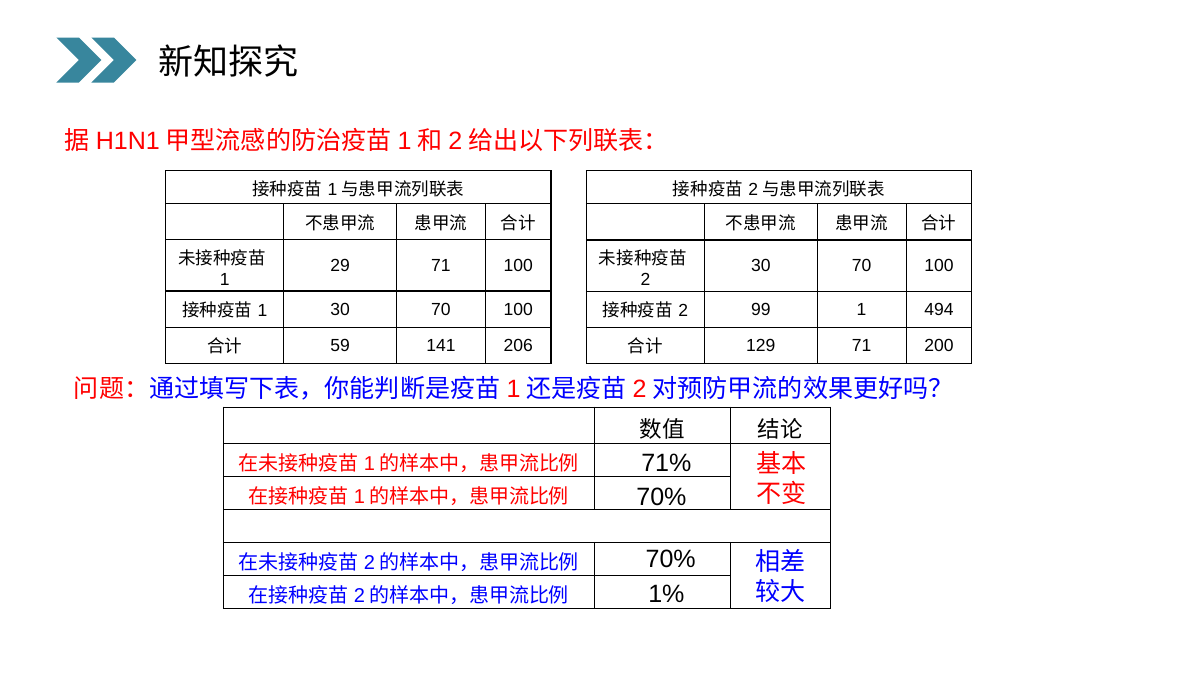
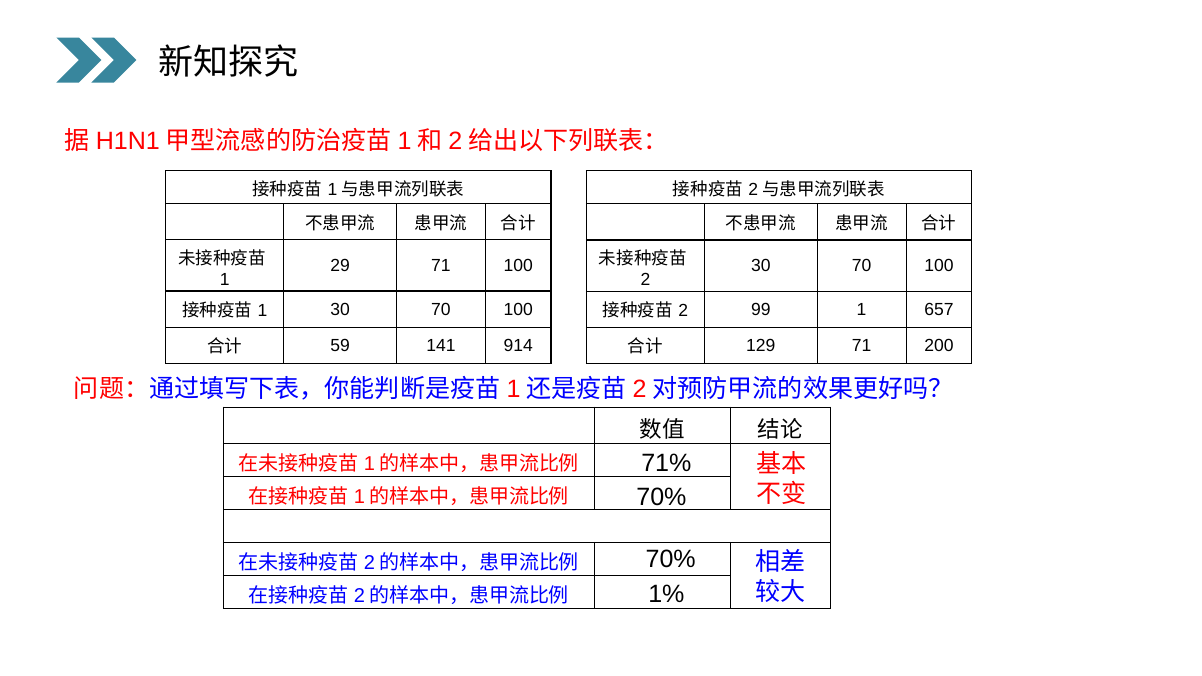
494: 494 -> 657 (939, 310)
206: 206 -> 914 (518, 346)
